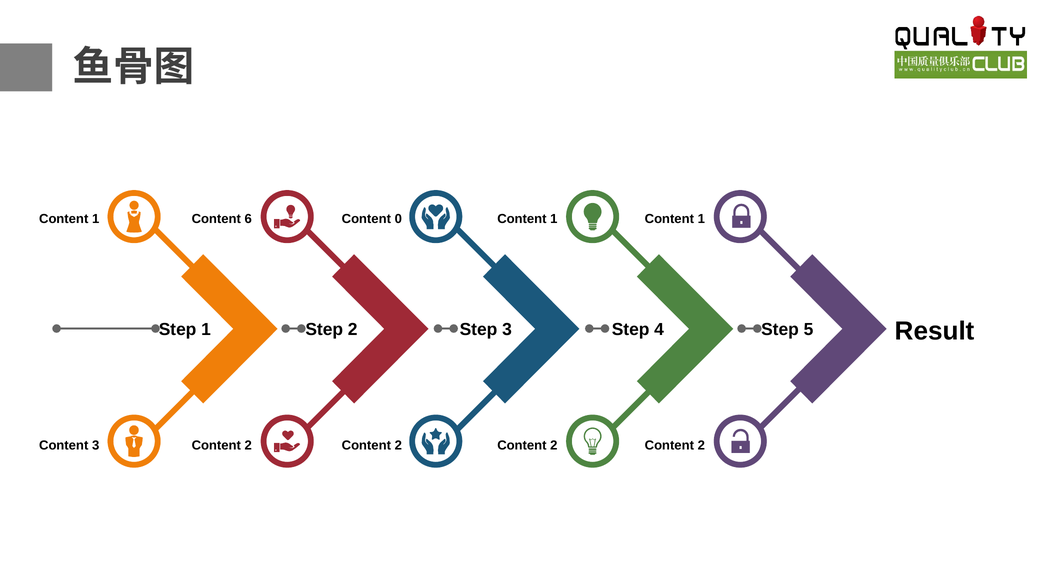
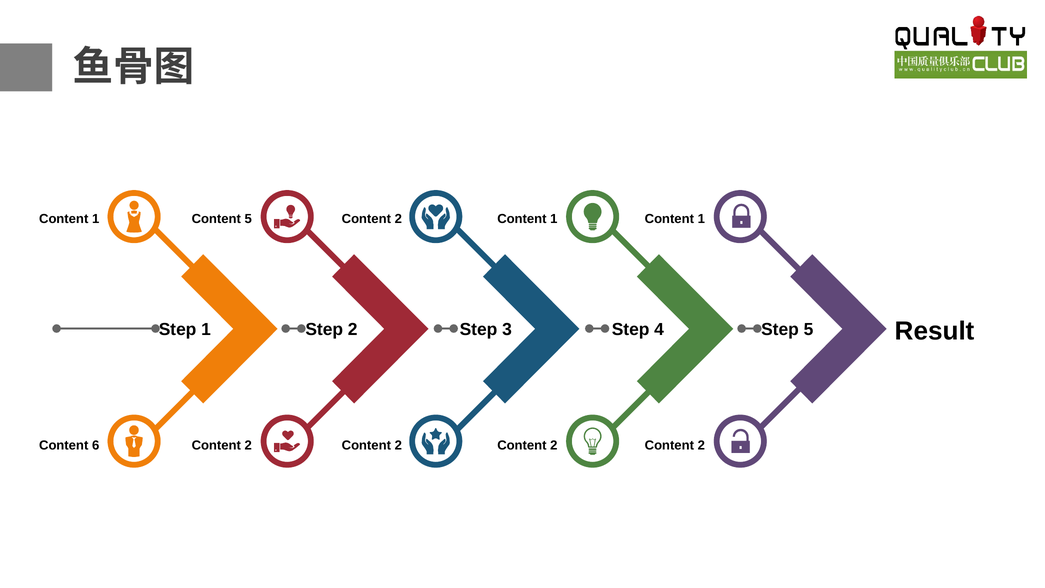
Content 6: 6 -> 5 (248, 219)
0: 0 -> 2 (398, 219)
Content 3: 3 -> 6 (96, 445)
